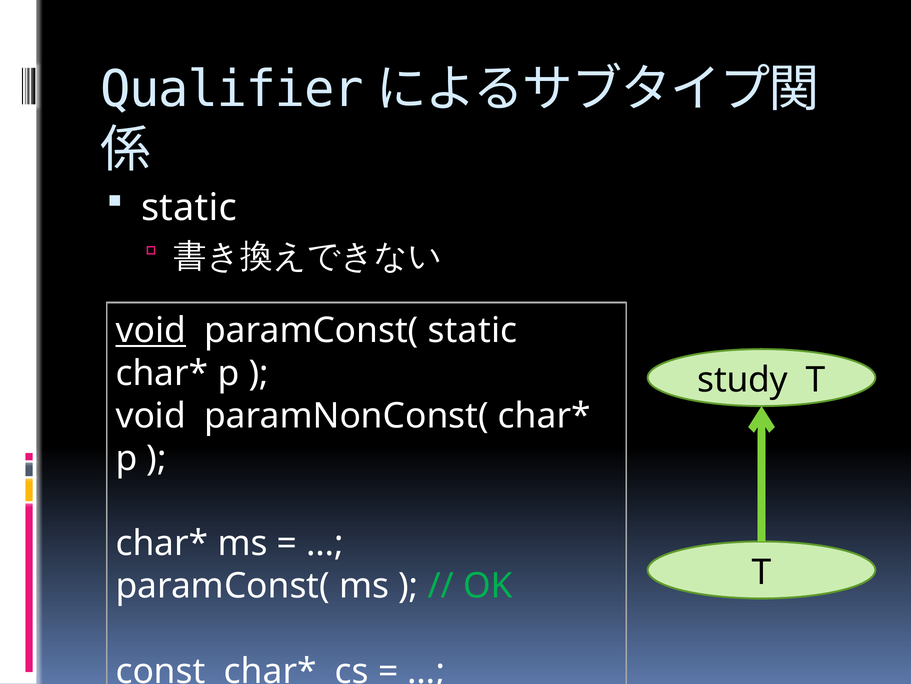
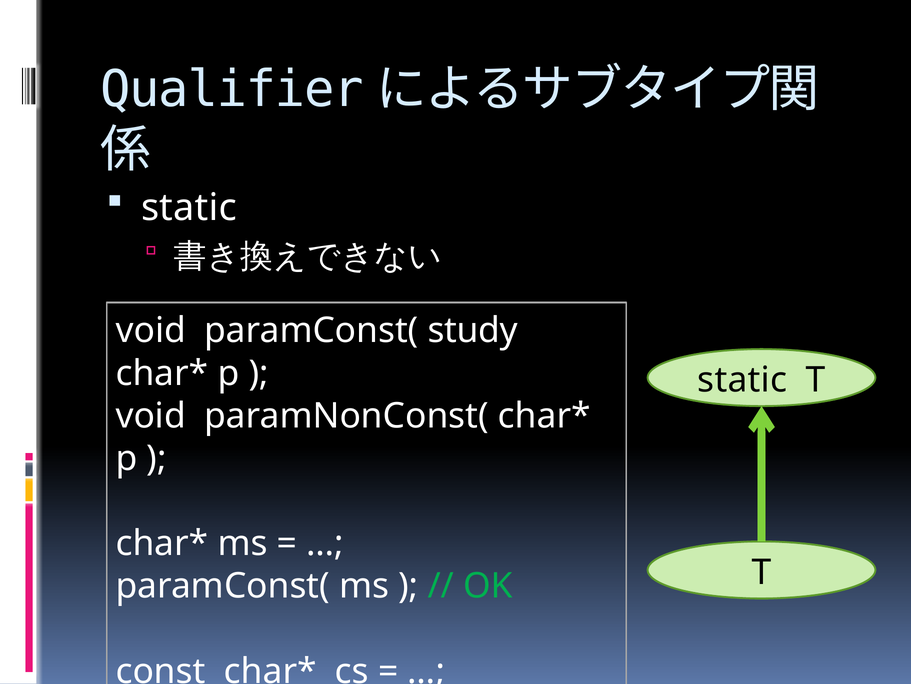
void underline: present -> none (151, 330)
paramConst( static: static -> study (473, 330)
study: study -> static (742, 380)
